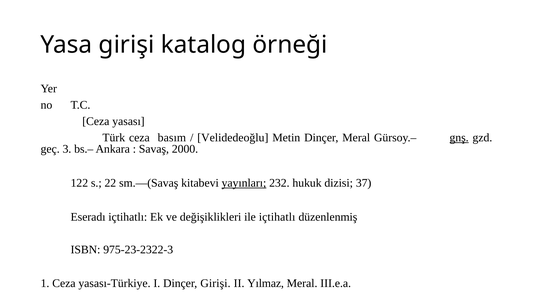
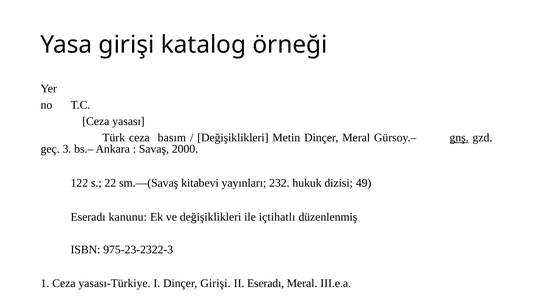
Velidedeoğlu: Velidedeoğlu -> Değişiklikleri (233, 138)
yayınları underline: present -> none (244, 183)
37: 37 -> 49 (364, 183)
Eseradı içtihatlı: içtihatlı -> kanunu (128, 217)
II Yılmaz: Yılmaz -> Eseradı (266, 283)
